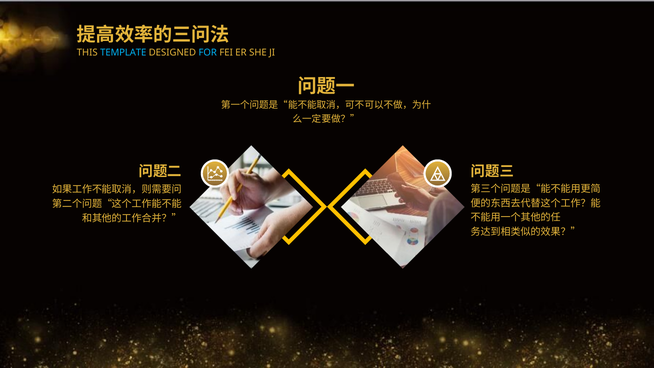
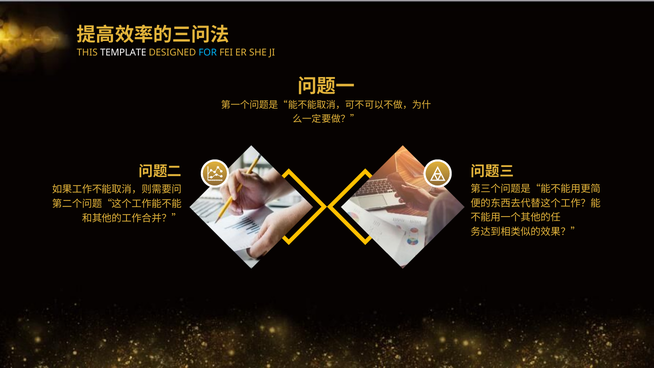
TEMPLATE colour: light blue -> white (123, 53)
